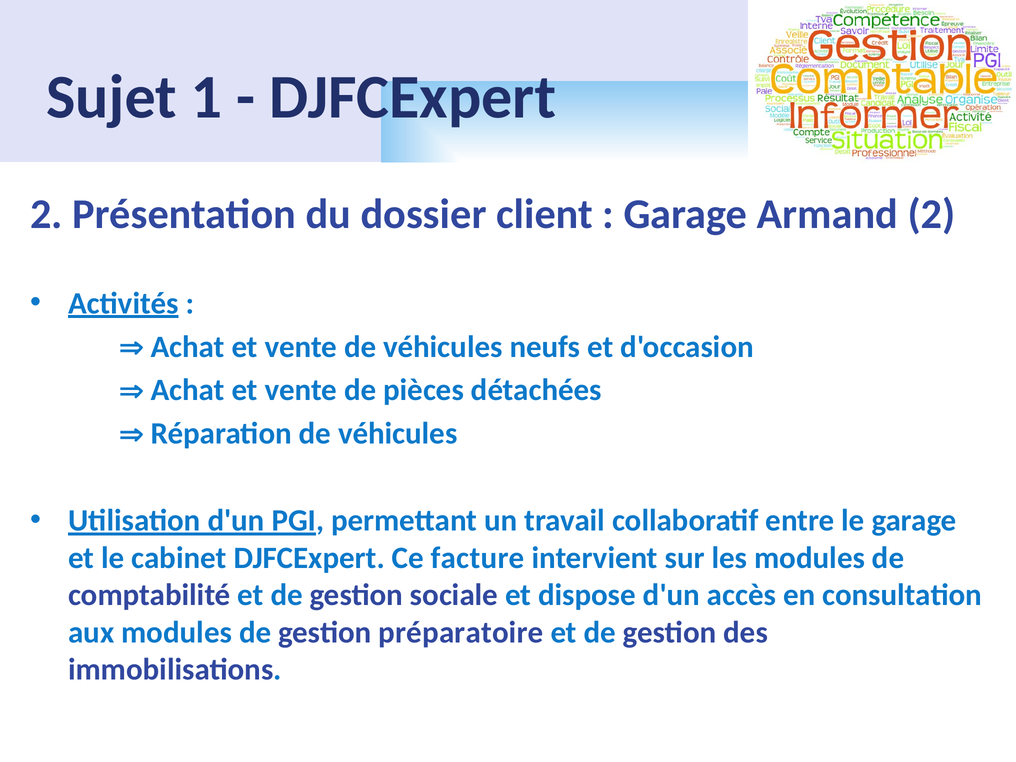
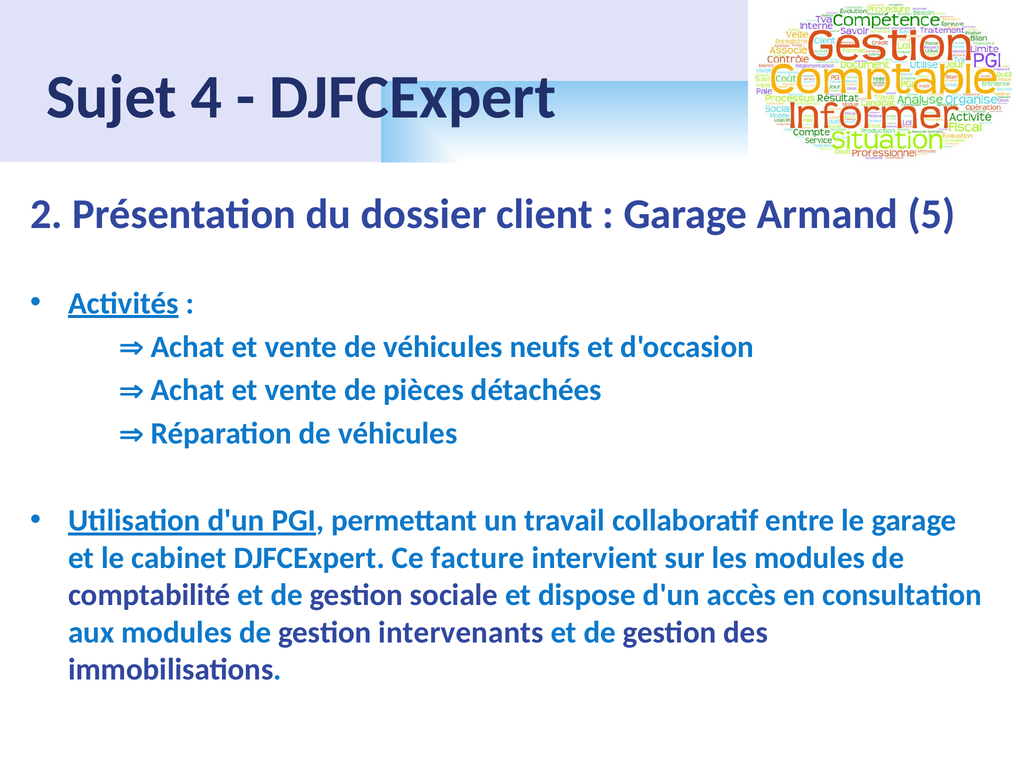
1: 1 -> 4 (207, 97)
Armand 2: 2 -> 5 (932, 214)
préparatoire: préparatoire -> intervenants (461, 632)
